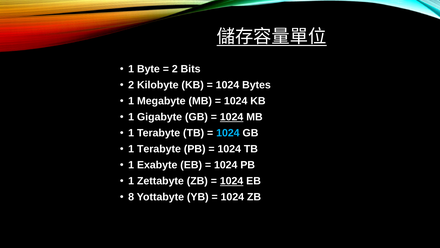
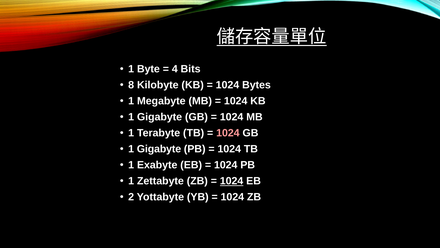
2: 2 -> 4 (175, 69)
2: 2 -> 8 (131, 85)
1024 underline: present -> none (232, 117)
1024 colour: light blue -> pink (228, 133)
Terabyte: Terabyte -> Gigabyte (159, 149)
8: 8 -> 2 (131, 197)
